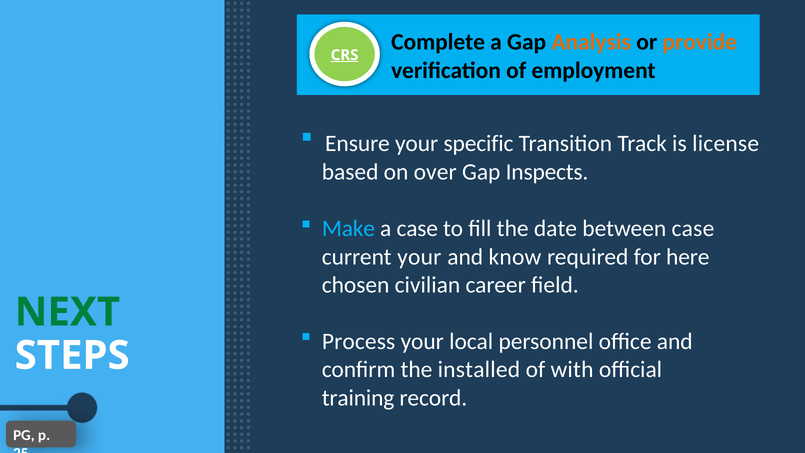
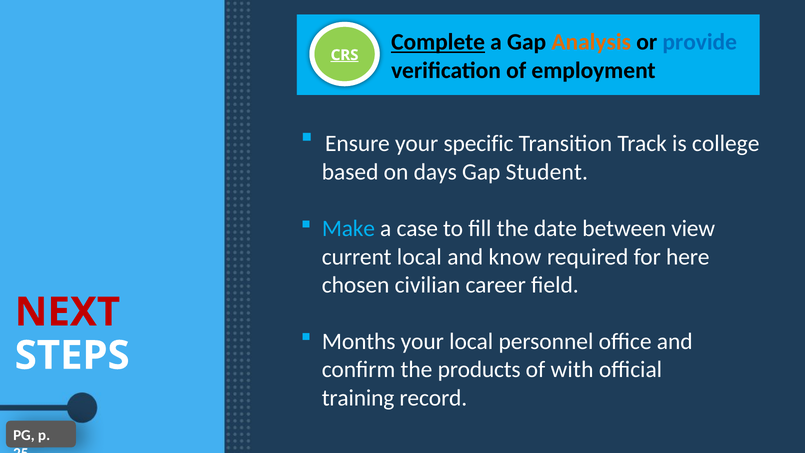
Complete underline: none -> present (438, 42)
provide colour: orange -> blue (700, 42)
license: license -> college (726, 143)
over: over -> days (435, 172)
Inspects: Inspects -> Student (547, 172)
between case: case -> view (693, 229)
current your: your -> local (419, 257)
NEXT colour: green -> red (67, 312)
Process: Process -> Months (359, 341)
installed: installed -> products (479, 369)
